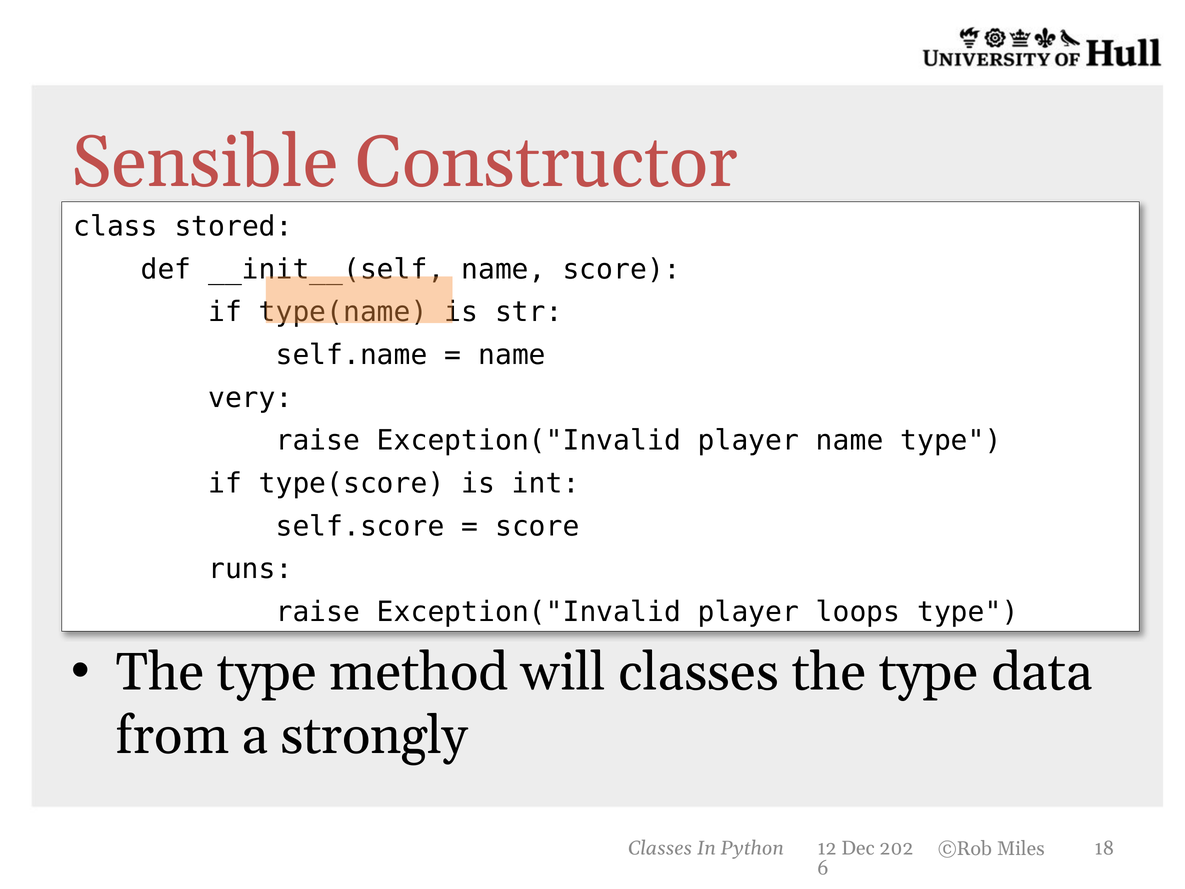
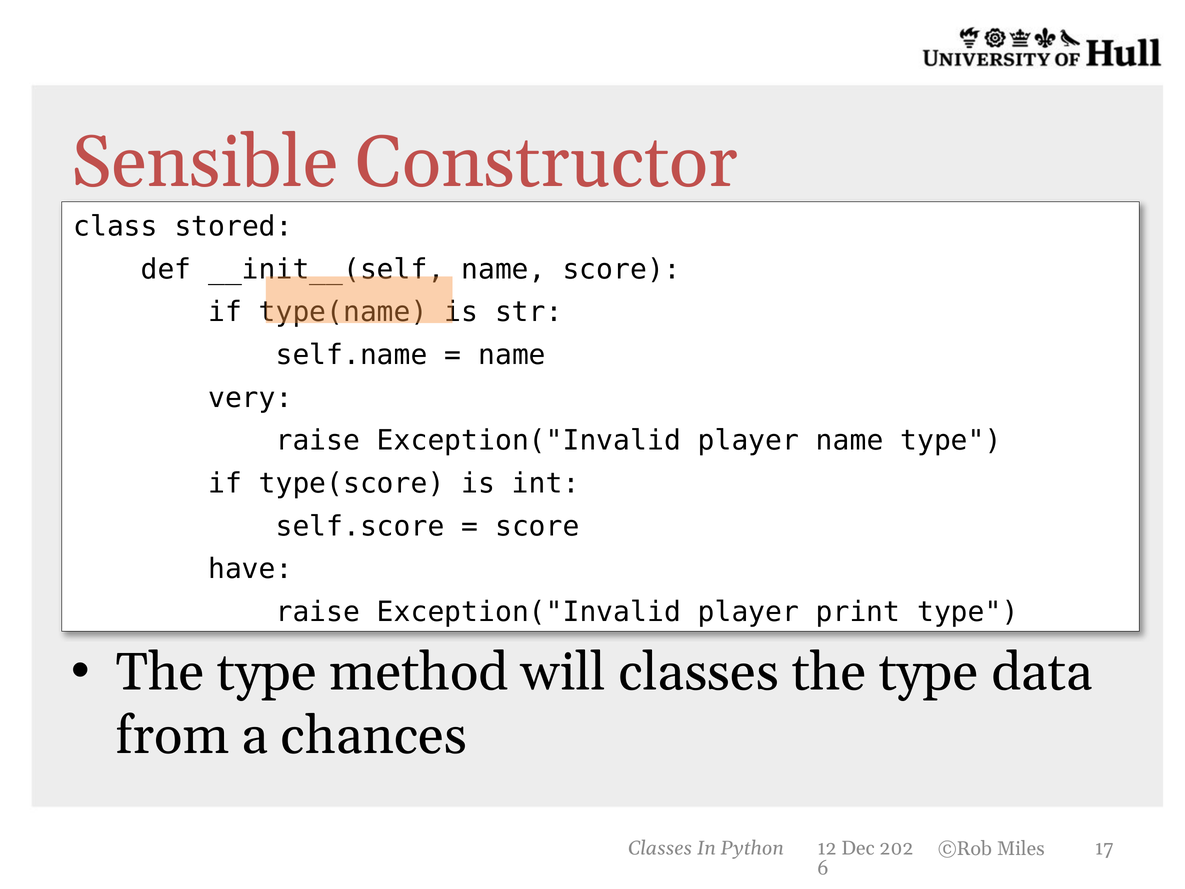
runs: runs -> have (250, 569)
loops: loops -> print (858, 612)
strongly: strongly -> chances (374, 736)
18: 18 -> 17 (1104, 848)
